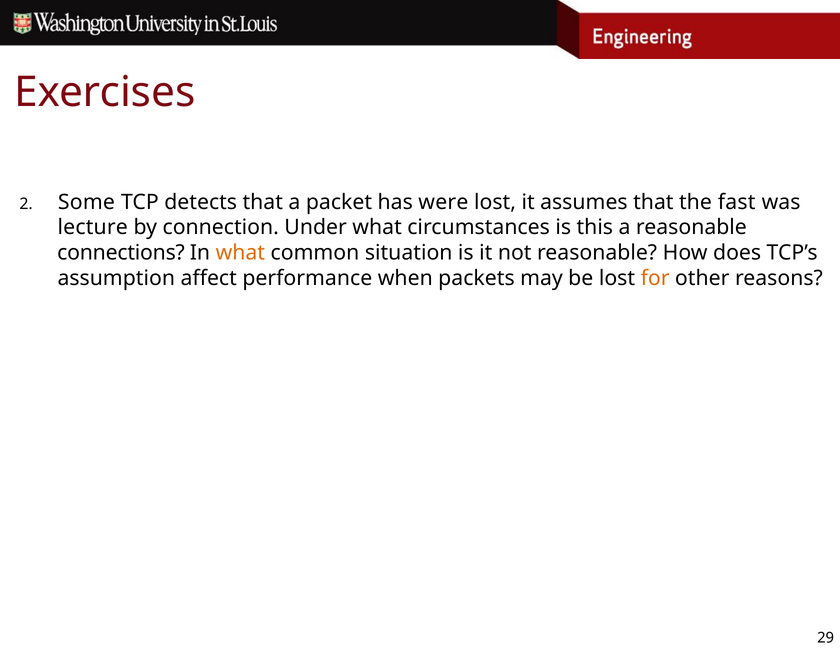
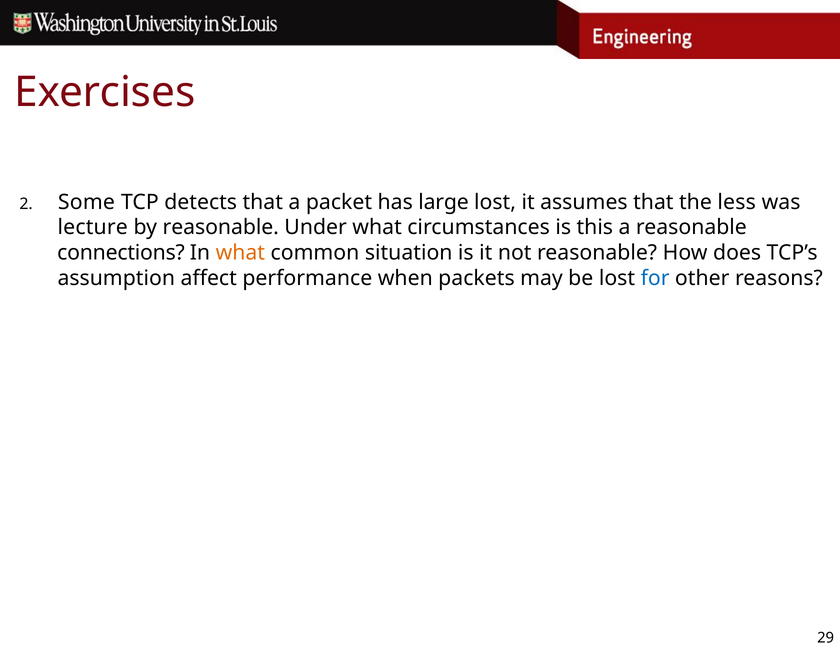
were: were -> large (444, 202)
fast: fast -> less (737, 202)
by connection: connection -> reasonable (221, 227)
for colour: orange -> blue (655, 278)
